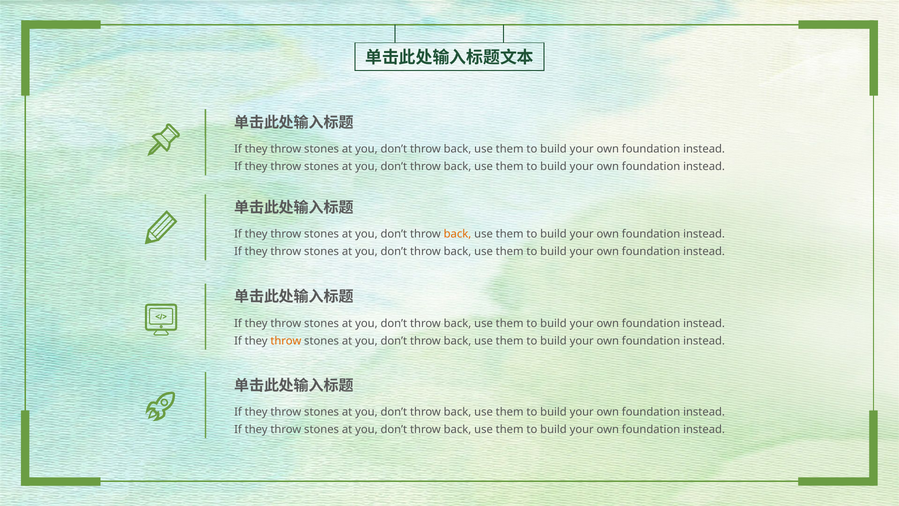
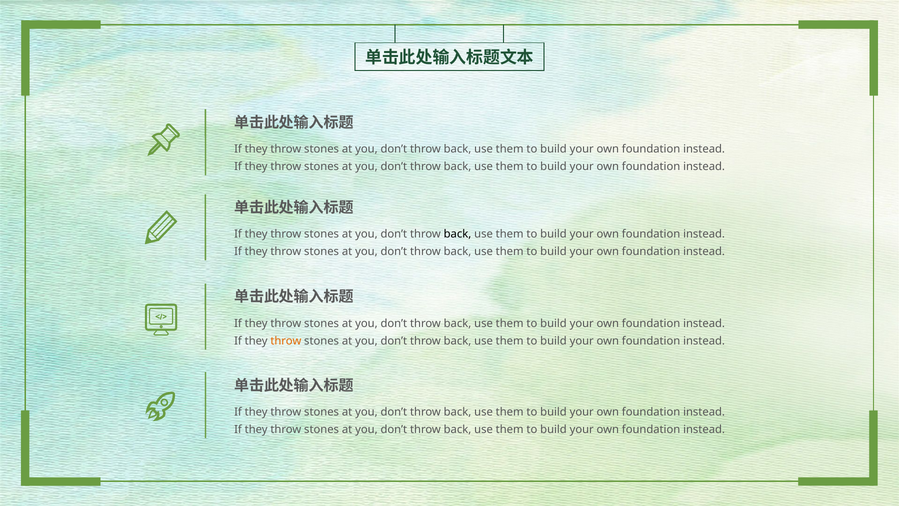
back colour: orange -> black (457, 234)
